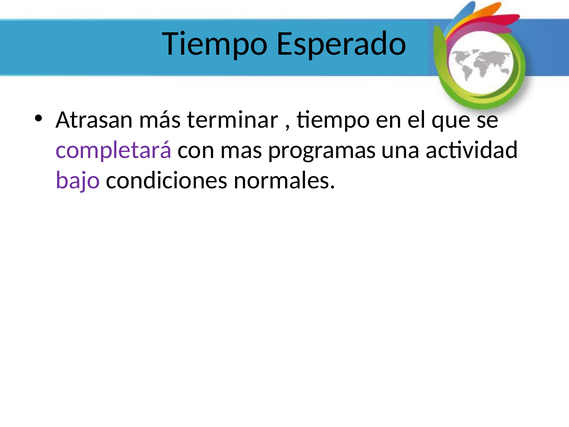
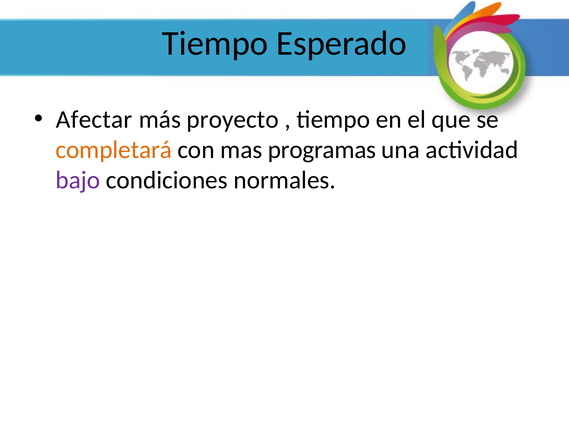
Atrasan: Atrasan -> Afectar (94, 119)
terminar: terminar -> proyecto (233, 119)
completará colour: purple -> orange (114, 150)
